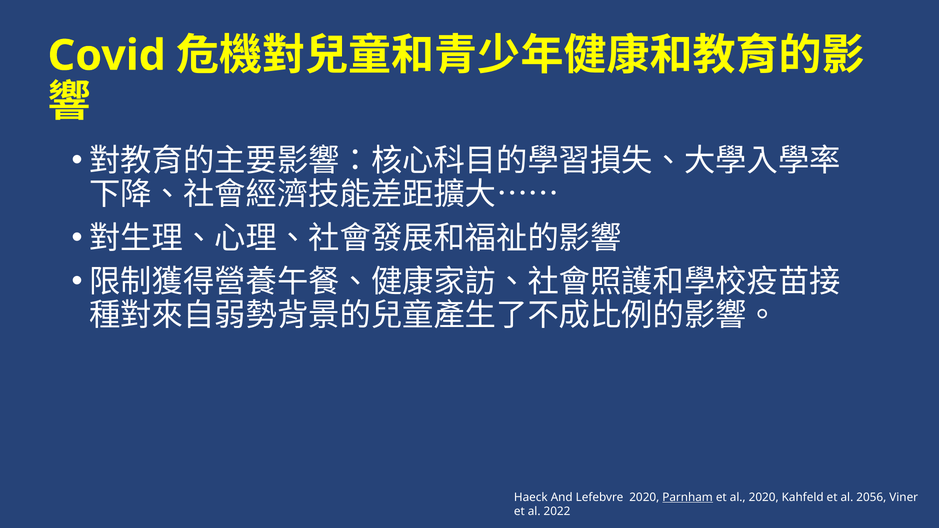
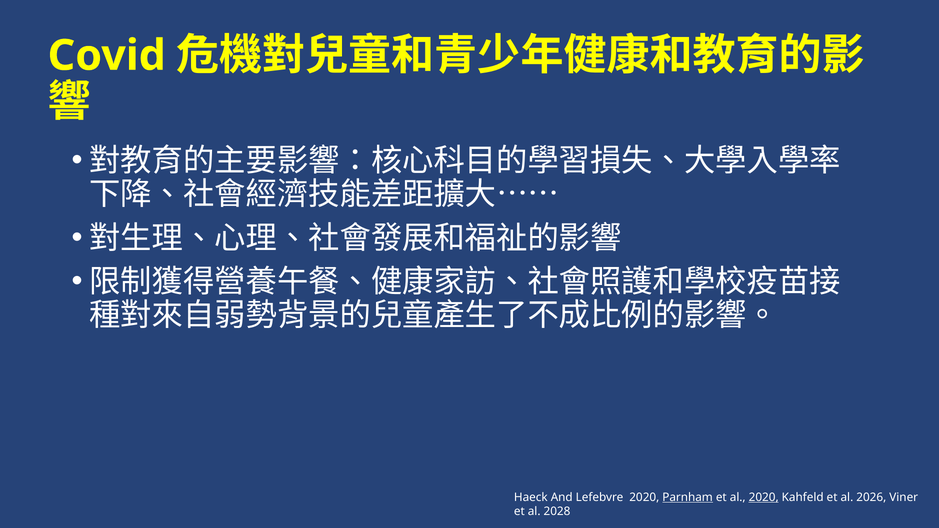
2020 underline: none -> present (764, 497)
2056: 2056 -> 2026 (871, 497)
2022: 2022 -> 2028 (557, 512)
